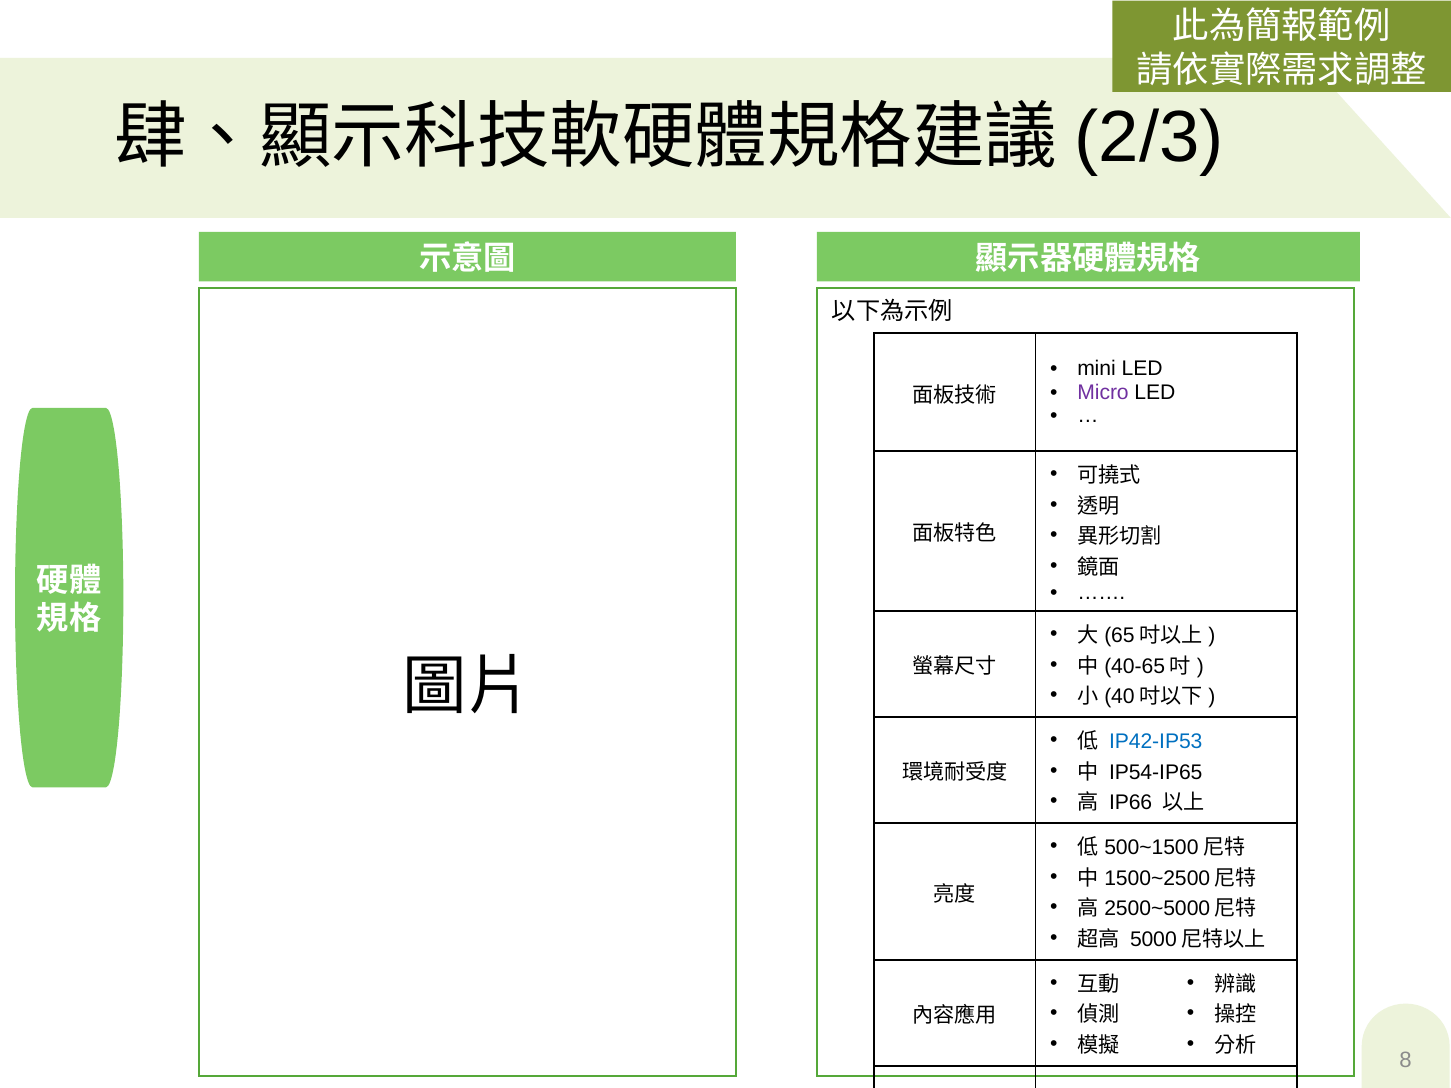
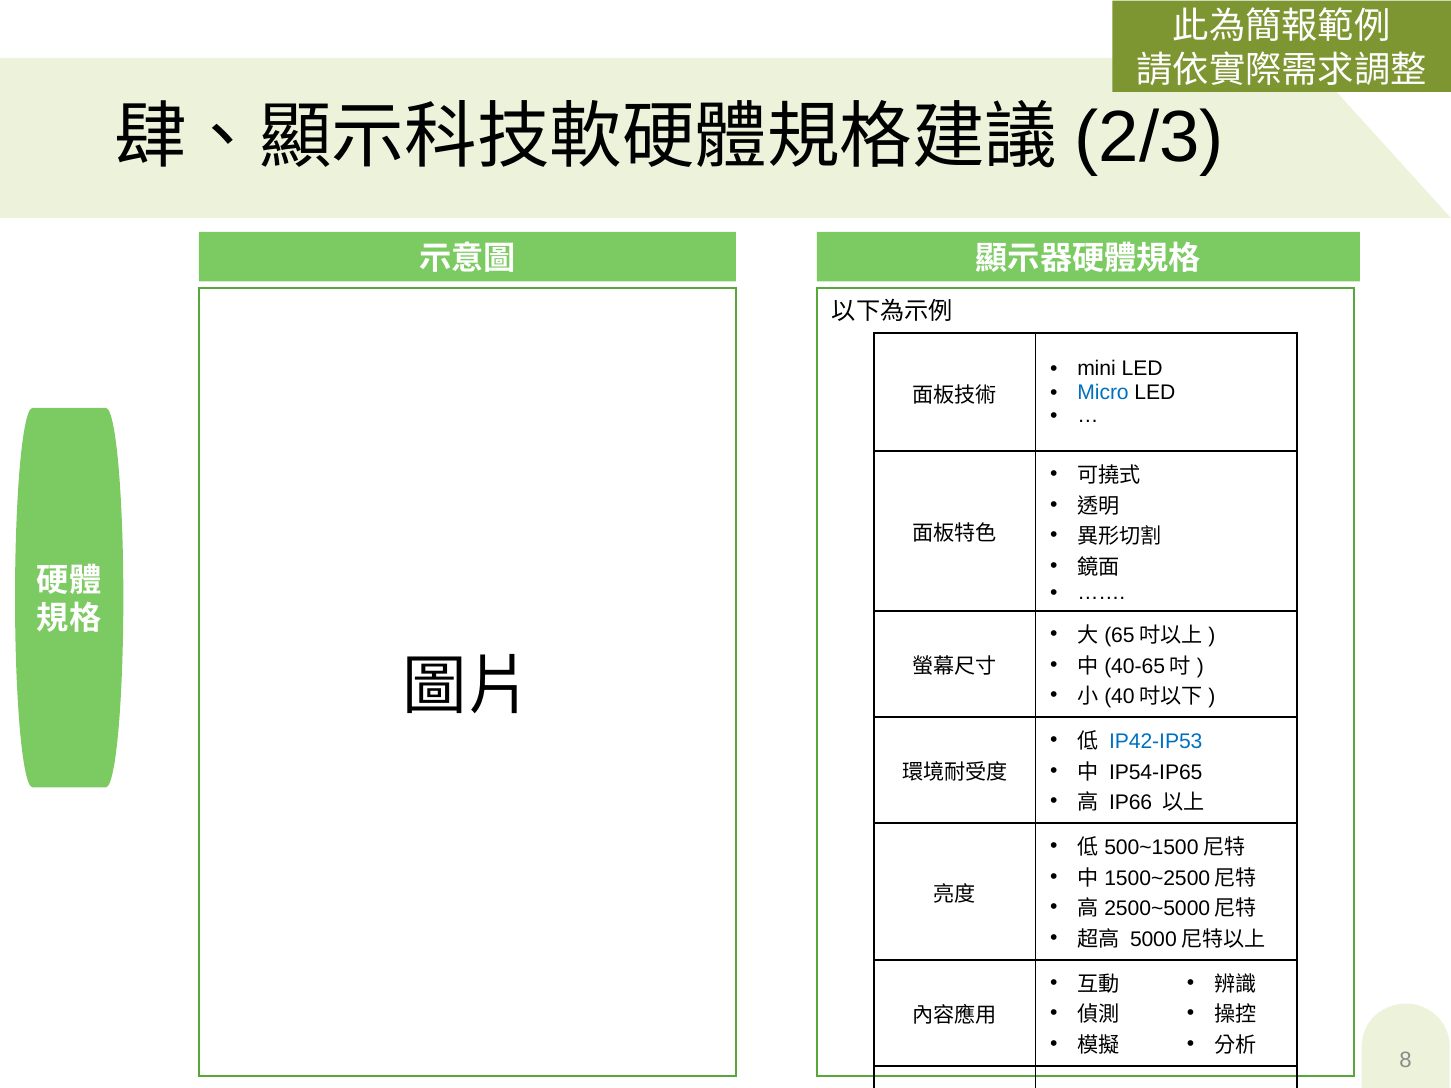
Micro colour: purple -> blue (1103, 393)
